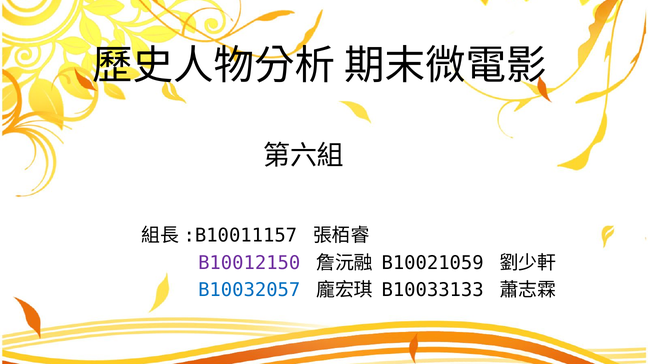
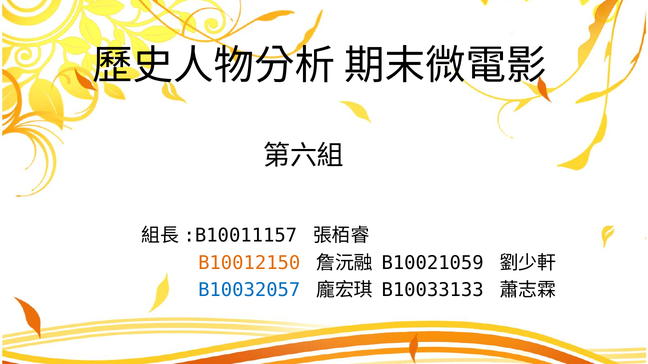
B10012150 colour: purple -> orange (249, 263)
